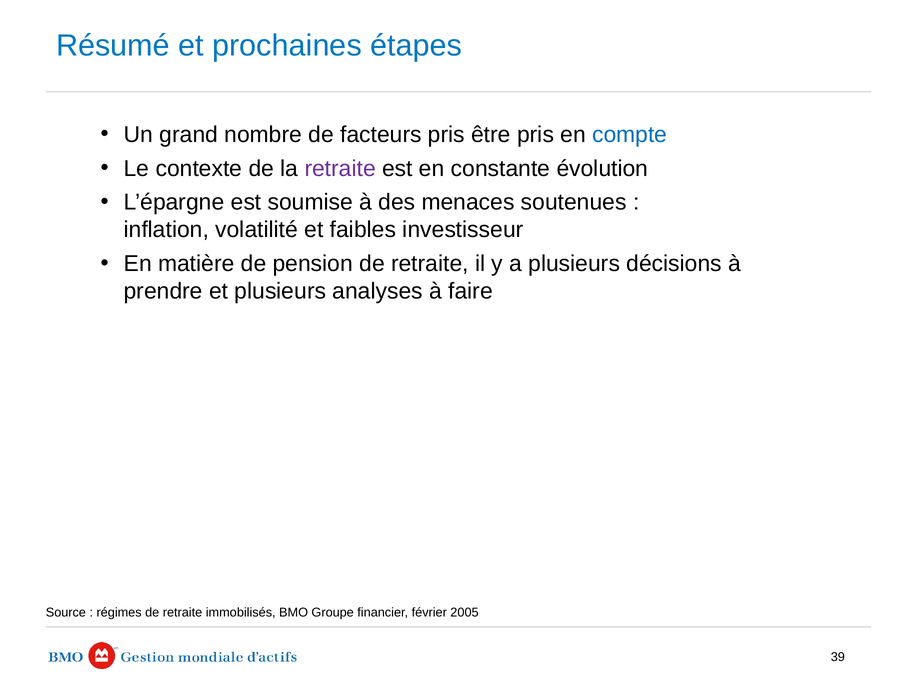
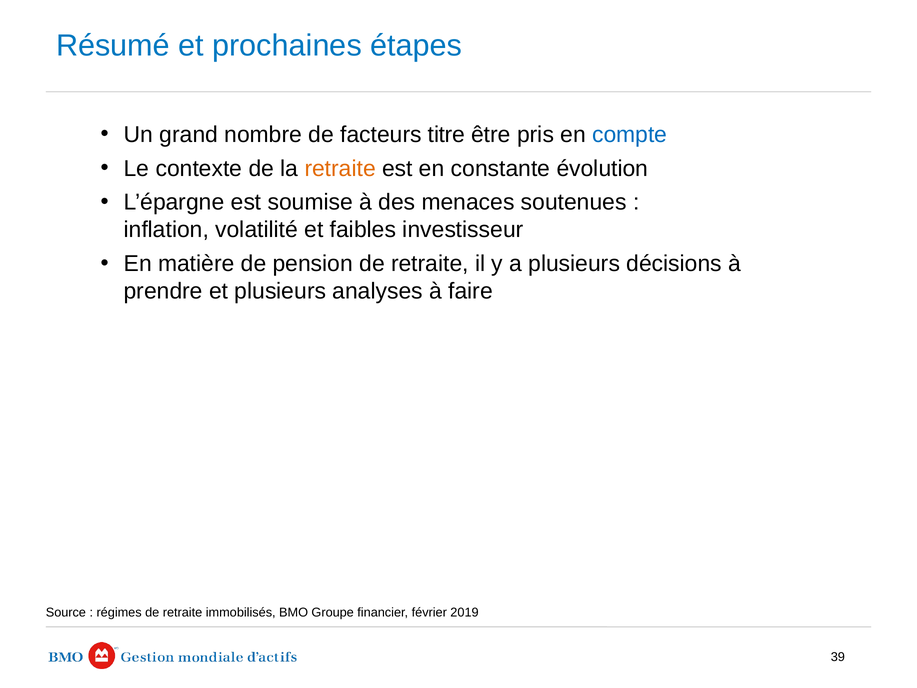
facteurs pris: pris -> titre (447, 135)
retraite colour: purple -> orange (340, 168)
2005: 2005 -> 2019 (465, 612)
